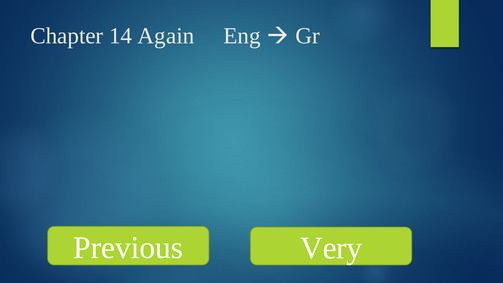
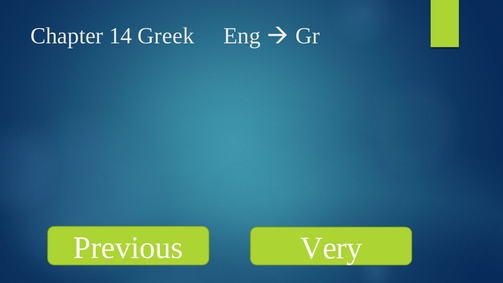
Again: Again -> Greek (166, 36)
